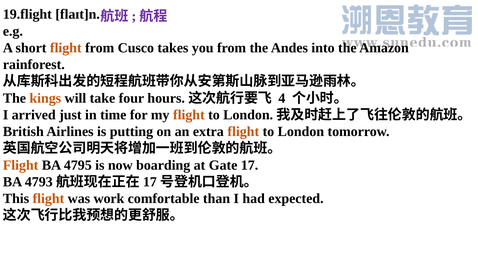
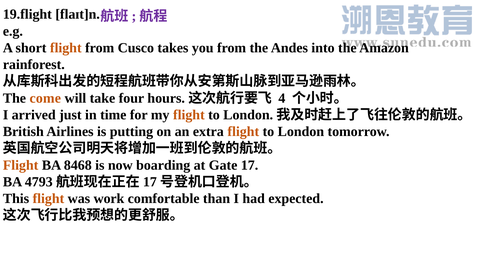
kings: kings -> come (45, 98)
4795: 4795 -> 8468 (78, 165)
